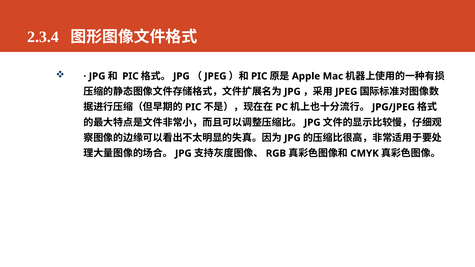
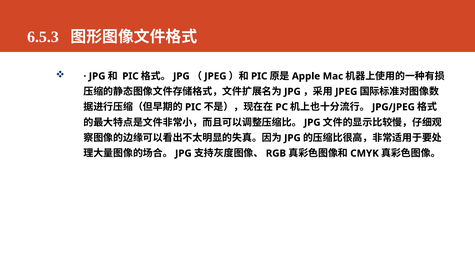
2.3.4: 2.3.4 -> 6.5.3 (43, 37)
